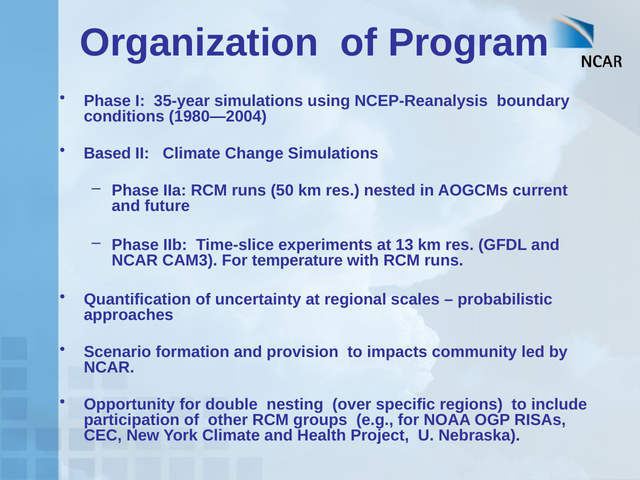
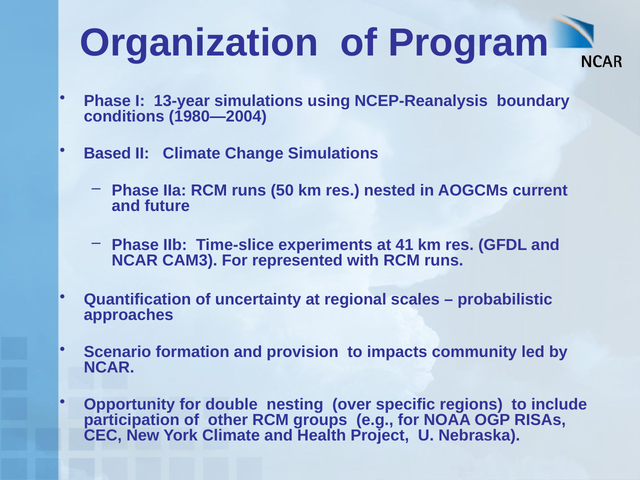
35-year: 35-year -> 13-year (182, 101)
13: 13 -> 41 (405, 245)
temperature: temperature -> represented (297, 260)
